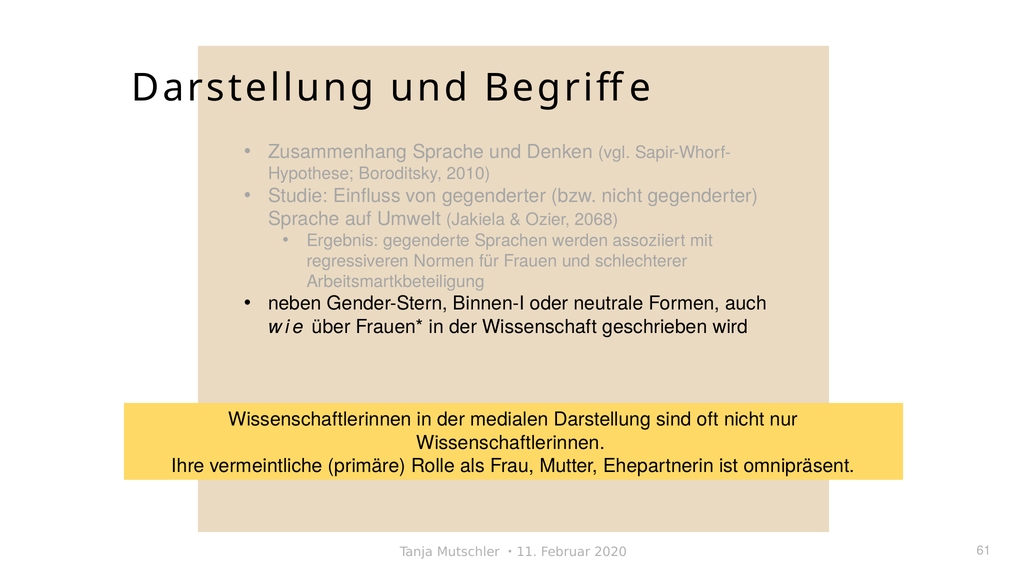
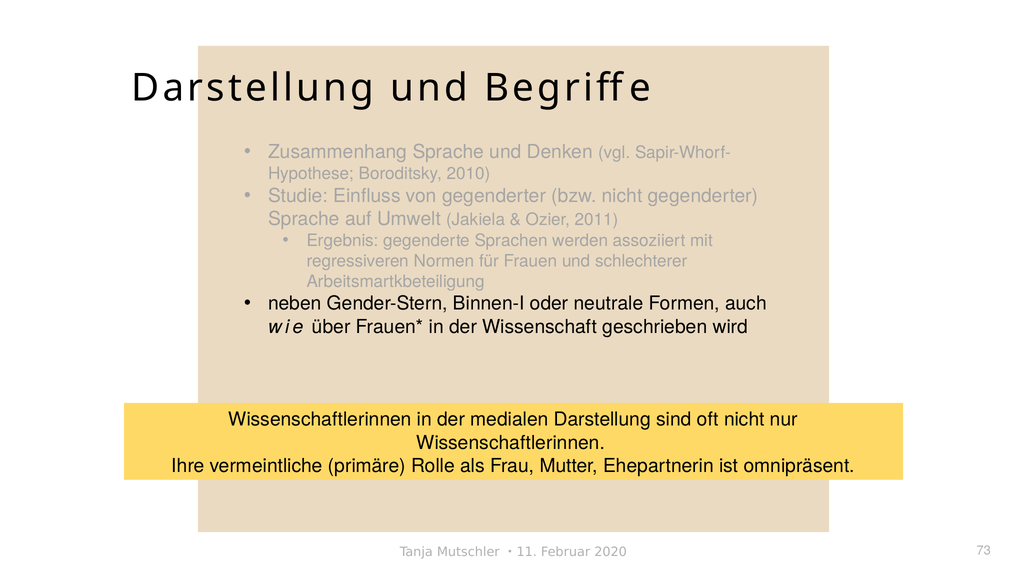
2068: 2068 -> 2011 (597, 219)
61: 61 -> 73 (984, 550)
